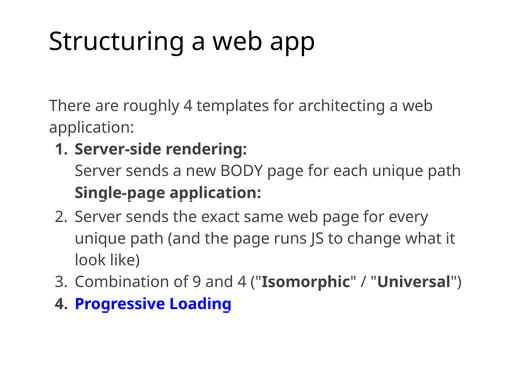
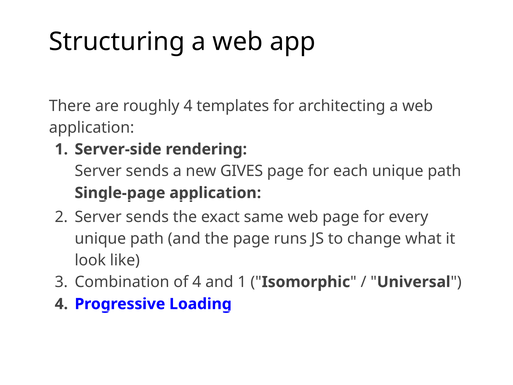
BODY: BODY -> GIVES (242, 171)
of 9: 9 -> 4 (197, 282)
and 4: 4 -> 1 (242, 282)
